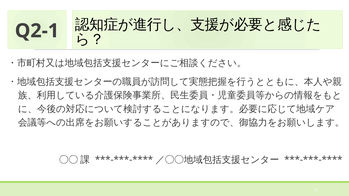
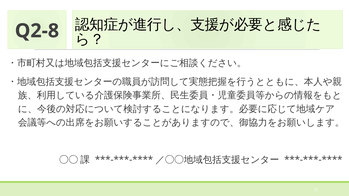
Q2-1: Q2-1 -> Q2-8 (37, 31)
